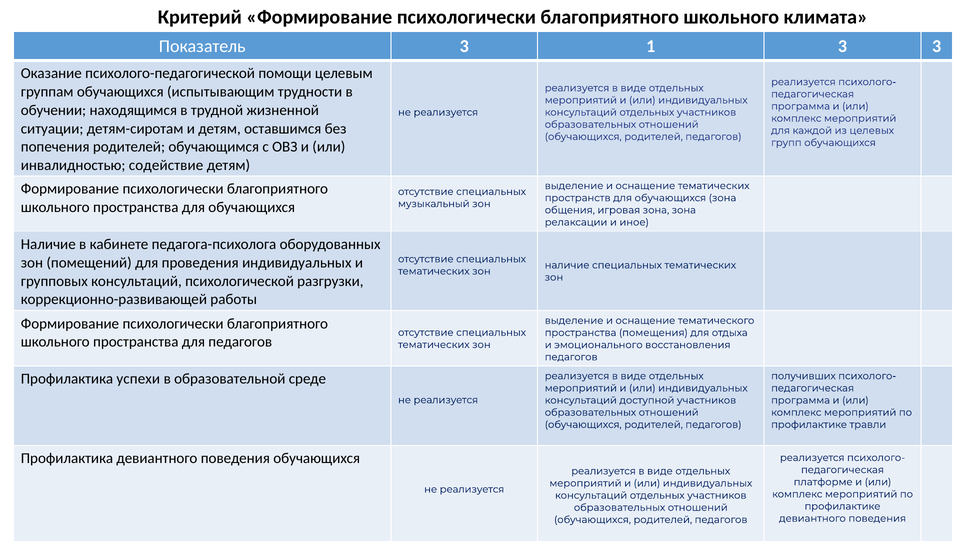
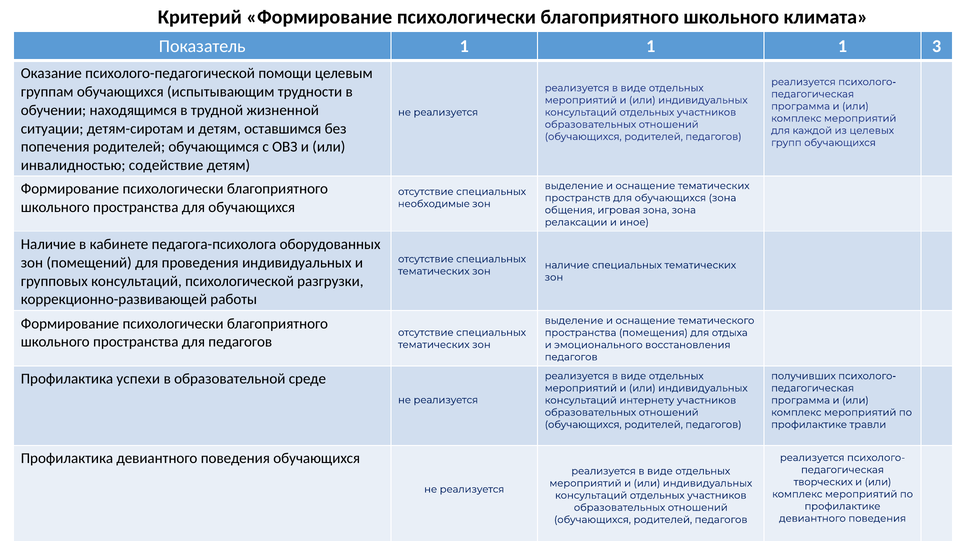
Показатель 3: 3 -> 1 (464, 46)
3: 3 -> 1 (842, 46)
музыкальный: музыкальный -> необходимые (434, 204)
доступной: доступной -> интернету (647, 400)
платформе: платформе -> творческих (823, 482)
